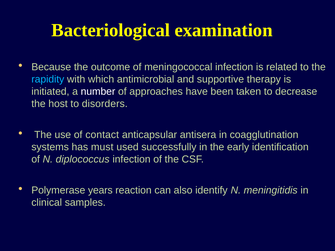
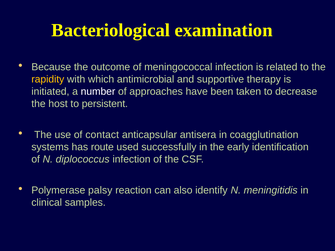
rapidity colour: light blue -> yellow (48, 79)
disorders: disorders -> persistent (105, 104)
must: must -> route (102, 147)
years: years -> palsy (100, 191)
